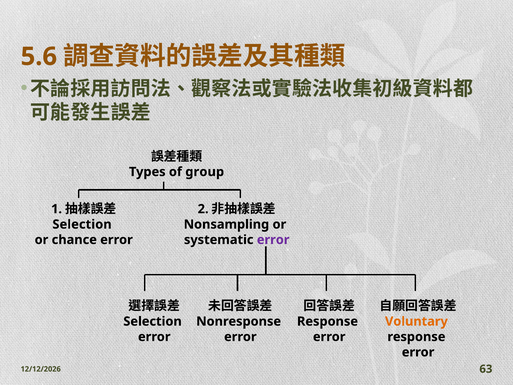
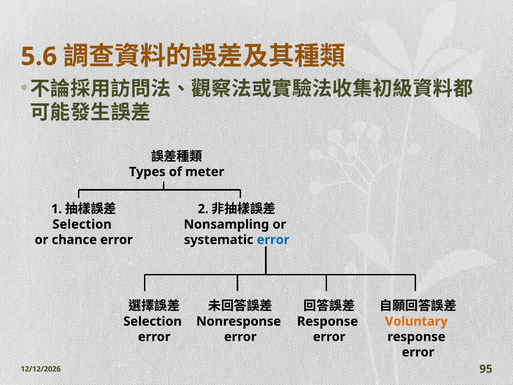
group: group -> meter (205, 172)
error colour: purple -> blue (273, 240)
63: 63 -> 95 (486, 369)
